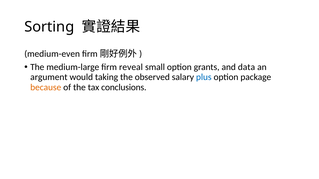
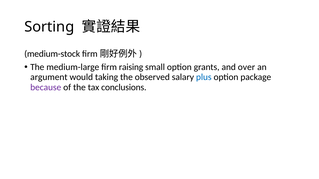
medium-even: medium-even -> medium-stock (52, 54)
reveal: reveal -> raising (131, 67)
data: data -> over (246, 67)
because colour: orange -> purple (46, 87)
